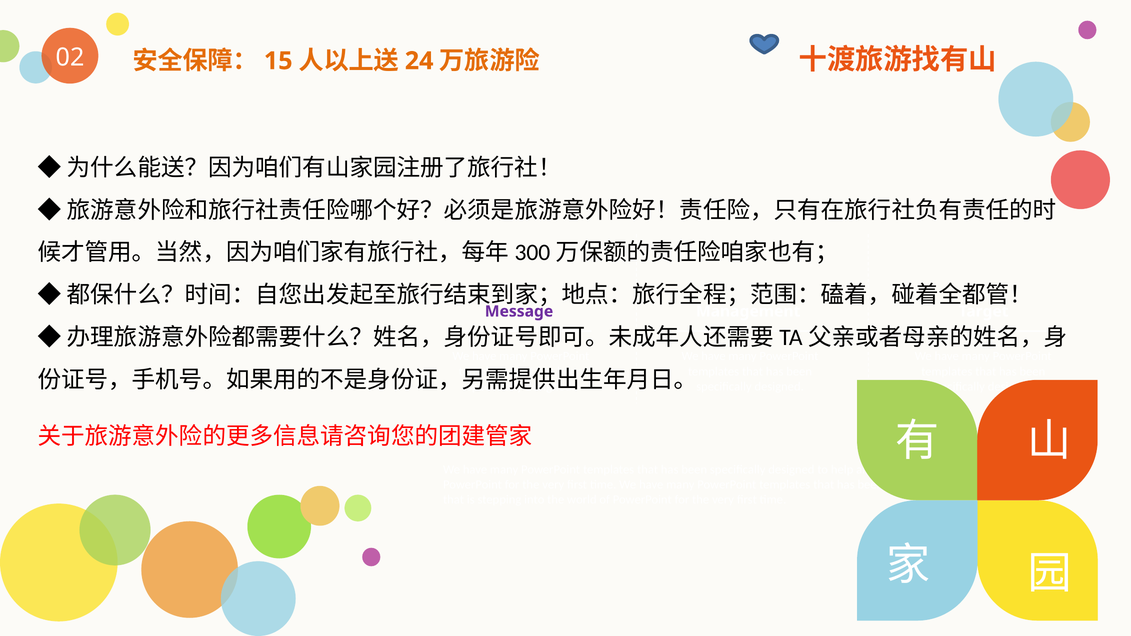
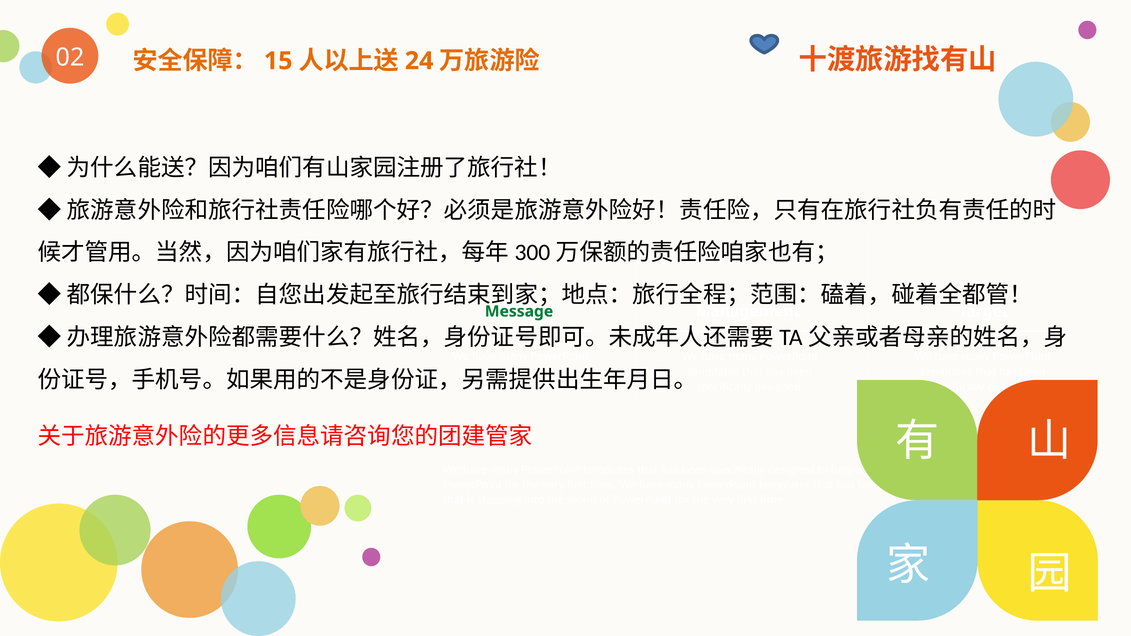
Message colour: purple -> green (519, 311)
